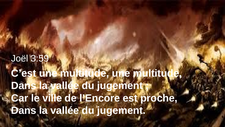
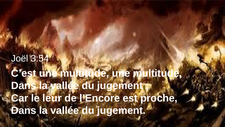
3:59: 3:59 -> 3:54 (40, 58)
ville: ville -> leur (52, 98)
